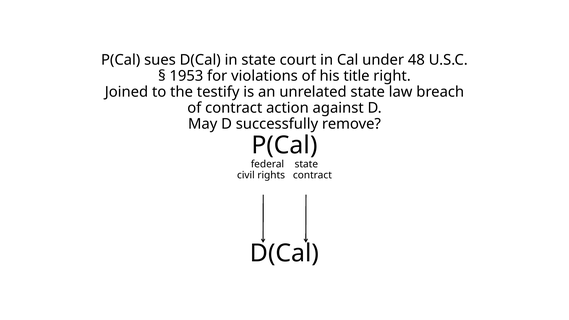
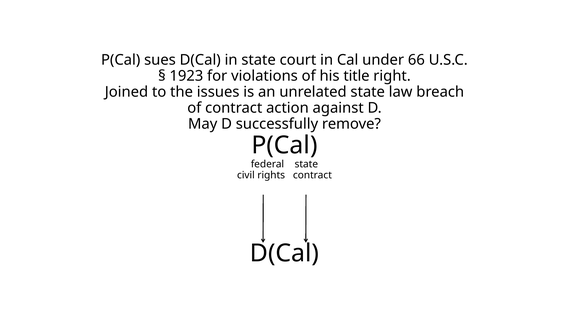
48: 48 -> 66 (416, 60)
1953: 1953 -> 1923 (186, 76)
testify: testify -> issues (218, 92)
